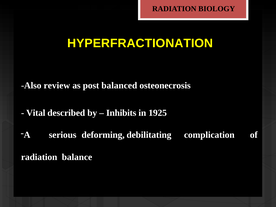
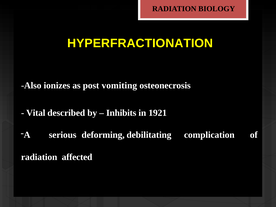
review: review -> ionizes (57, 86)
balanced: balanced -> vomiting (119, 86)
1925: 1925 -> 1921 (158, 113)
balance: balance -> affected (77, 157)
